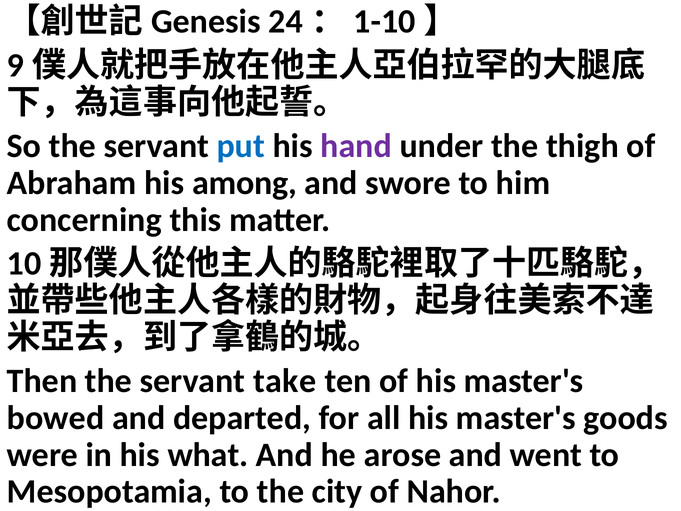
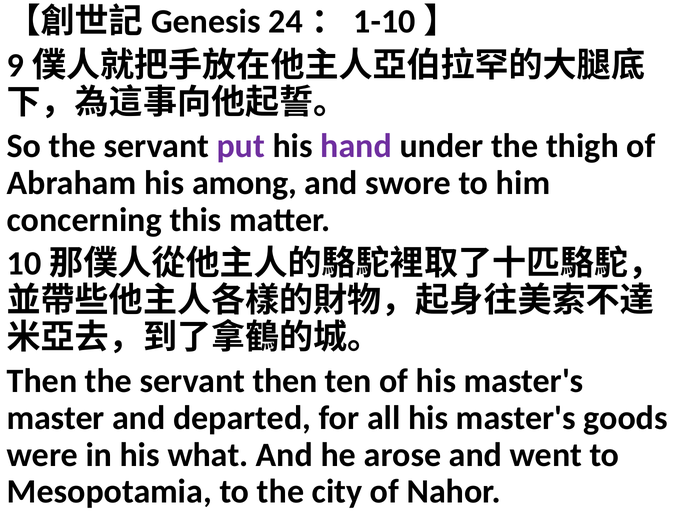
put colour: blue -> purple (241, 146)
servant take: take -> then (285, 381)
bowed: bowed -> master (56, 418)
